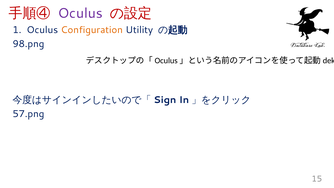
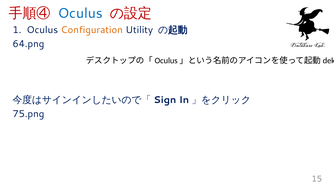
Oculus colour: purple -> blue (80, 13)
98.png: 98.png -> 64.png (28, 44)
57.png: 57.png -> 75.png (28, 114)
